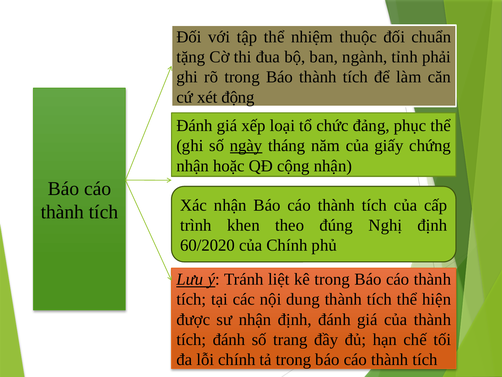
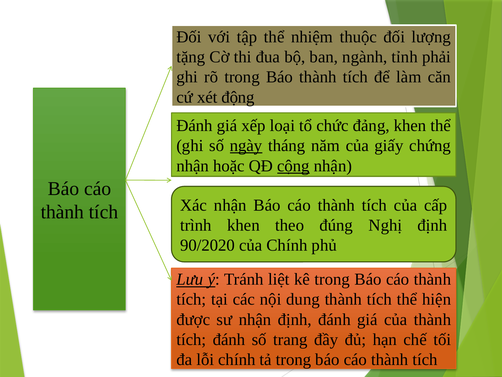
chuẩn: chuẩn -> lượng (431, 37)
đảng phục: phục -> khen (410, 125)
cộng underline: none -> present (293, 166)
60/2020: 60/2020 -> 90/2020 (208, 245)
